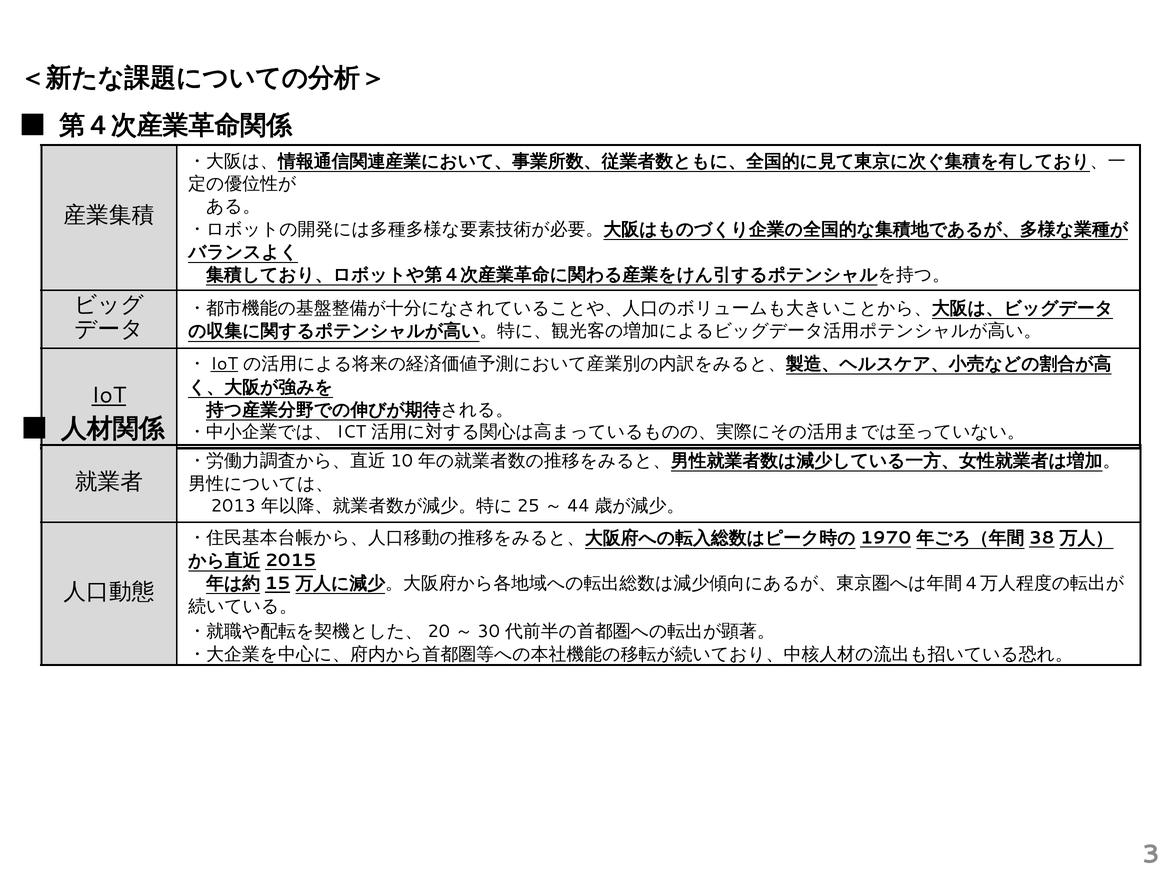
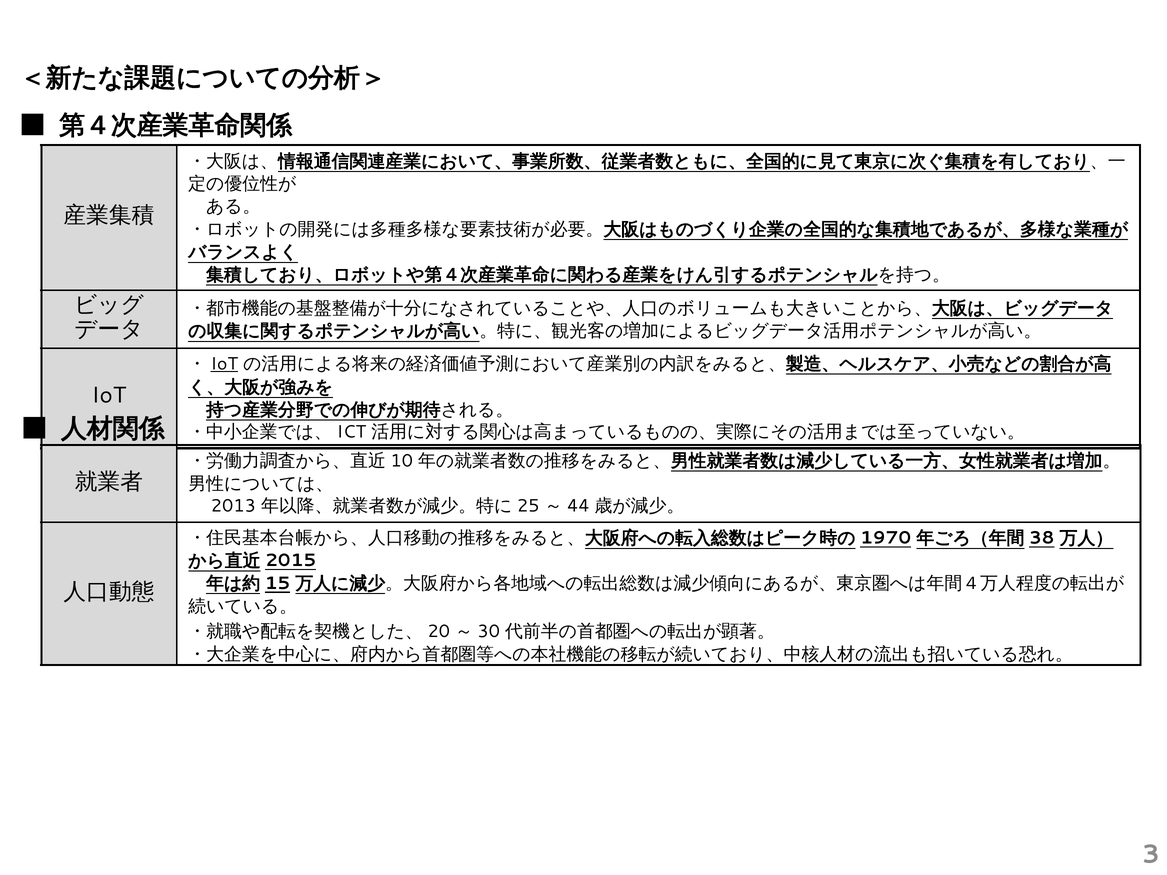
IoT underline: present -> none (109, 396)
